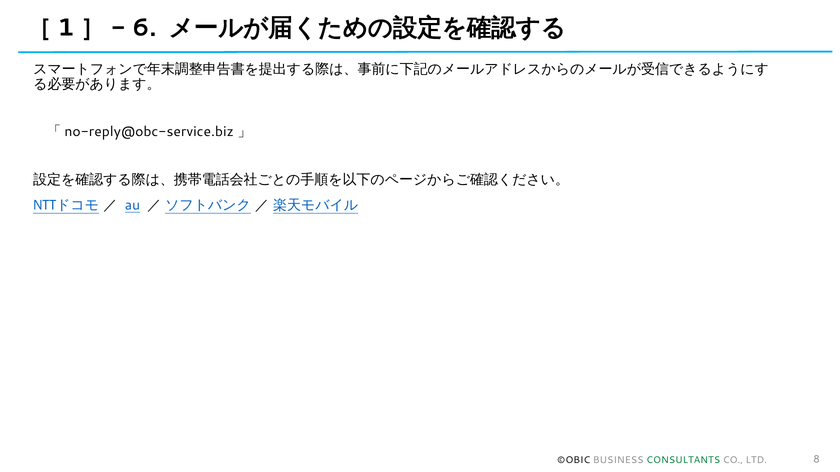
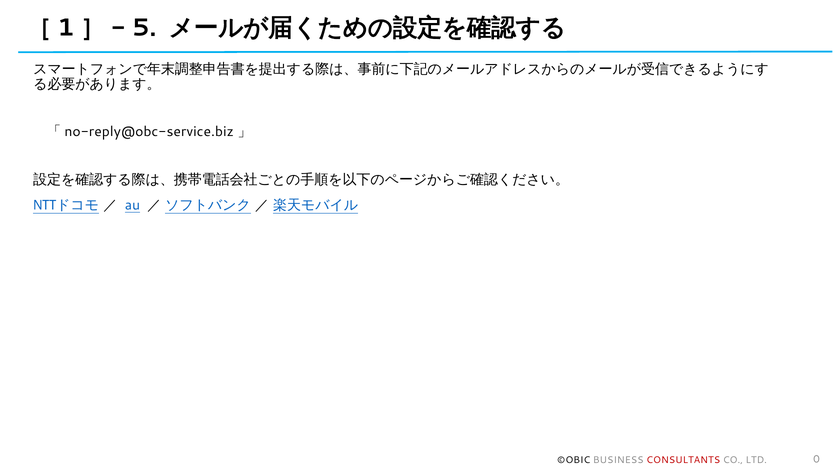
6: 6 -> 5 (144, 28)
CONSULTANTS colour: green -> red (683, 461)
8: 8 -> 0 (816, 460)
